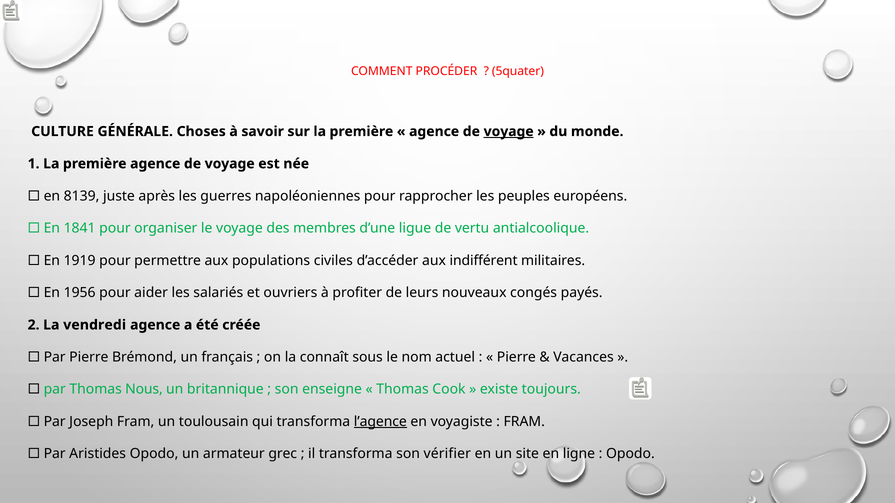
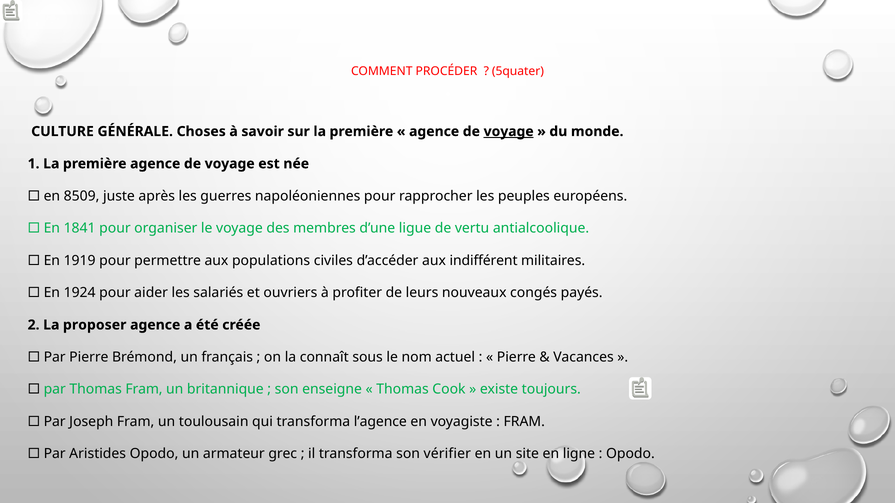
8139: 8139 -> 8509 (82, 196)
1956: 1956 -> 1924 (80, 293)
vendredi: vendredi -> proposer (95, 325)
Thomas Nous: Nous -> Fram (144, 390)
l’agence underline: present -> none (380, 422)
